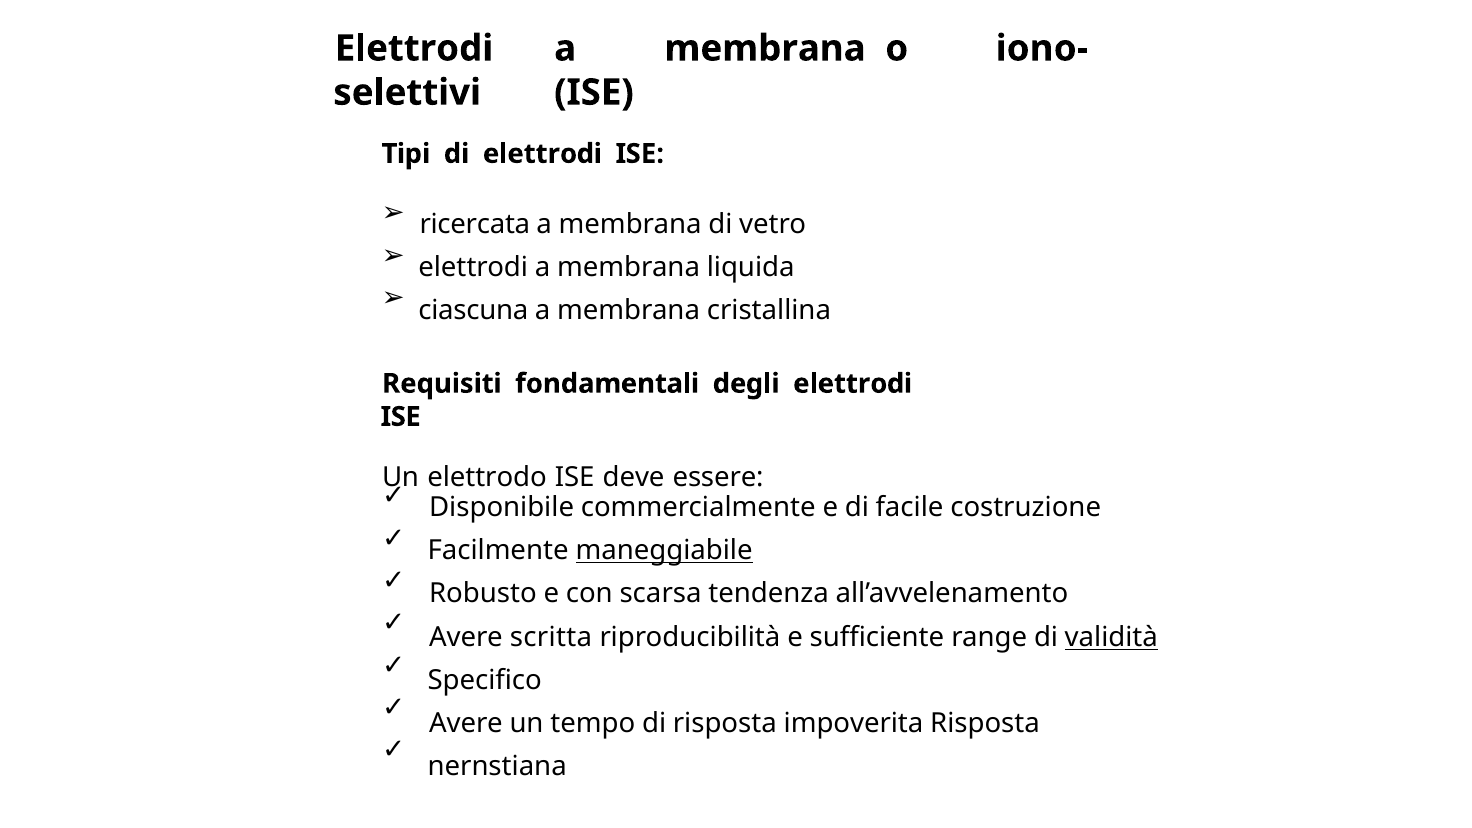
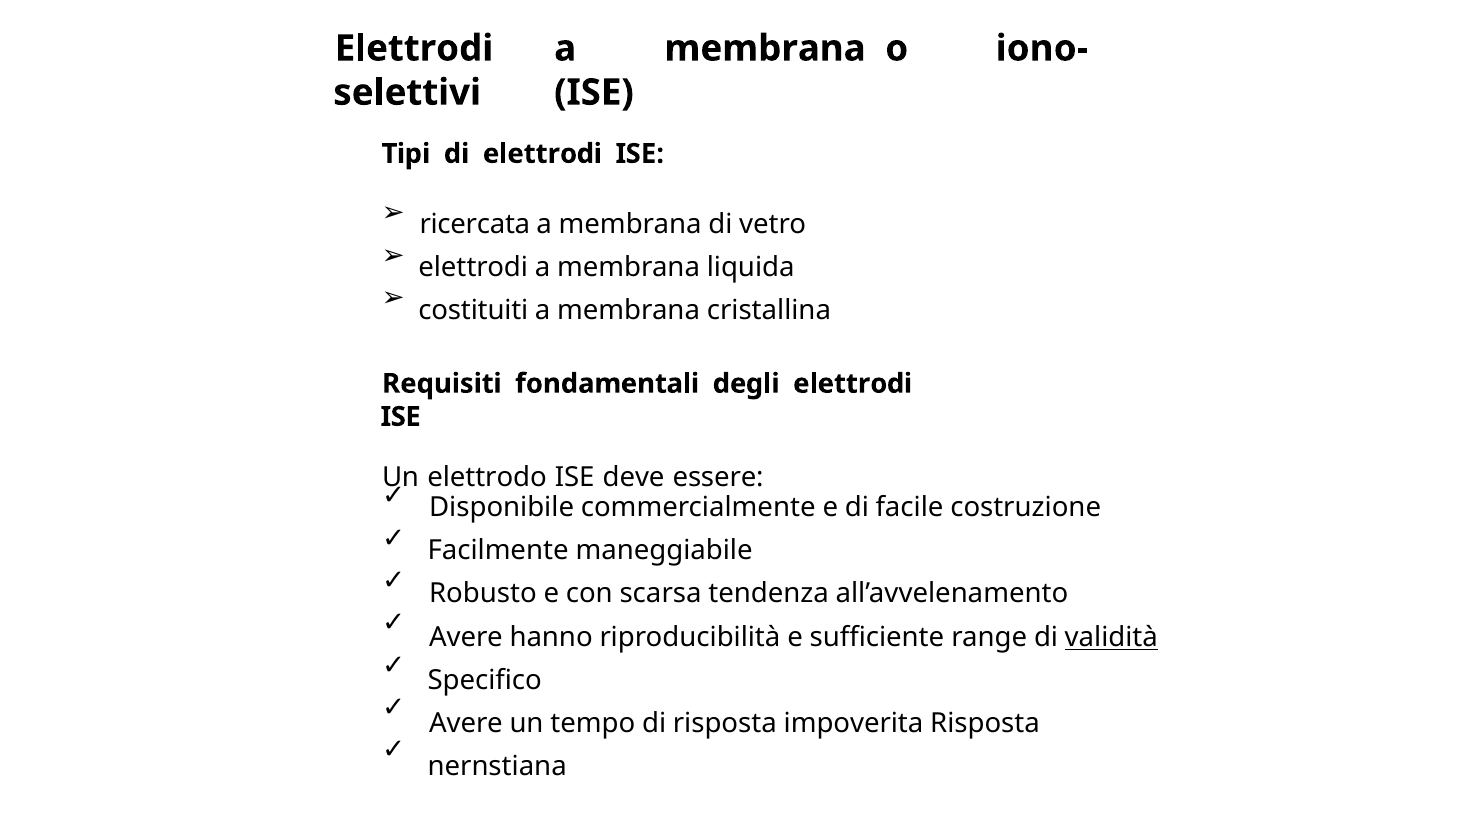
ciascuna: ciascuna -> costituiti (473, 311)
maneggiabile underline: present -> none (664, 551)
scritta: scritta -> hanno (551, 638)
